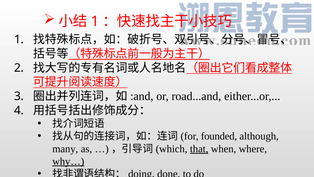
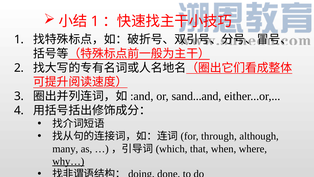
road...and: road...and -> sand...and (196, 96)
founded: founded -> through (219, 136)
that underline: present -> none (199, 149)
